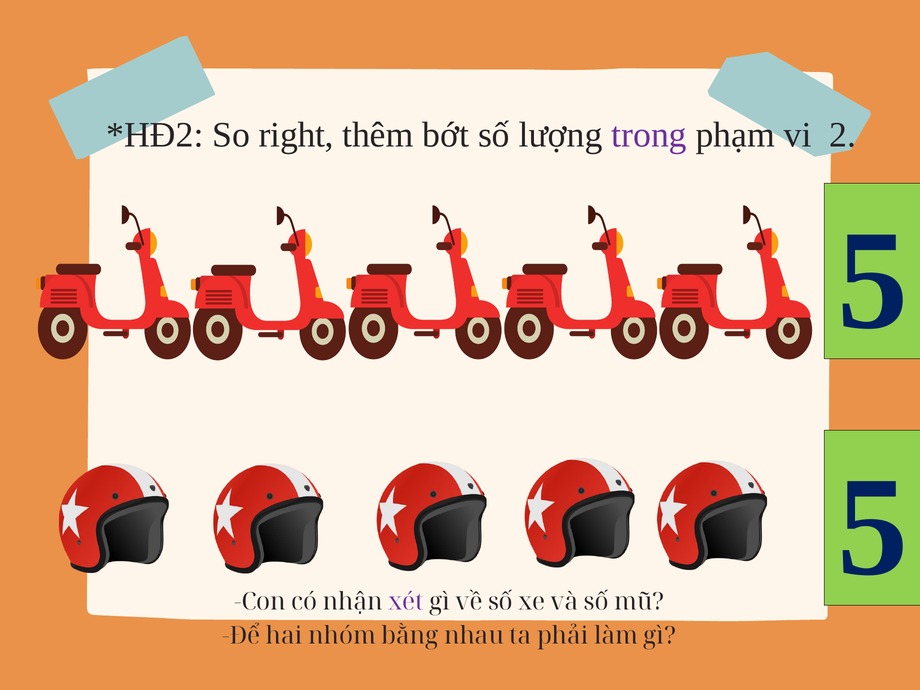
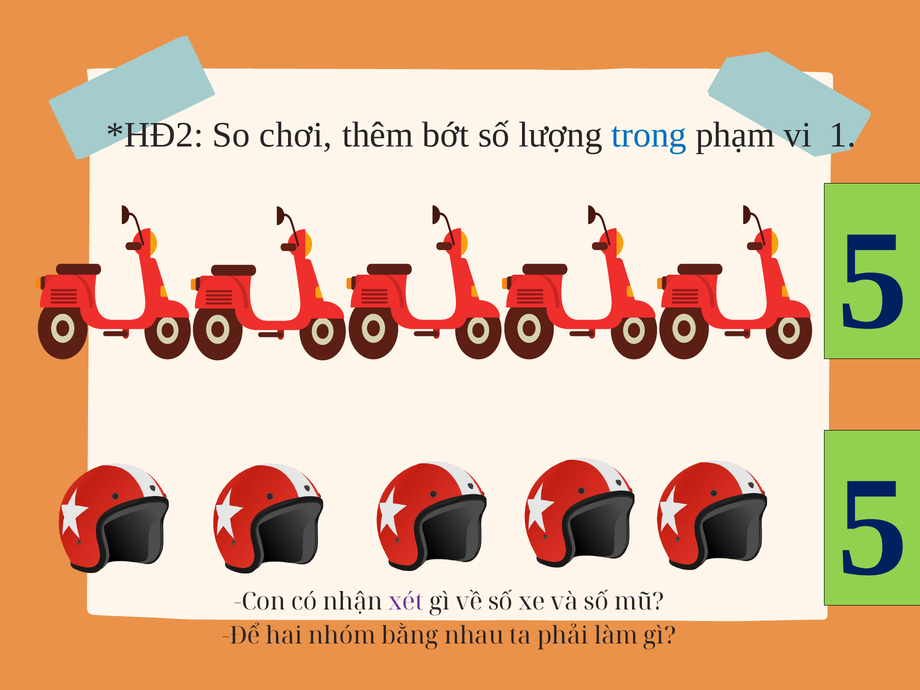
right: right -> chơi (296, 135)
trong colour: purple -> blue (649, 135)
2: 2 -> 1 (843, 135)
